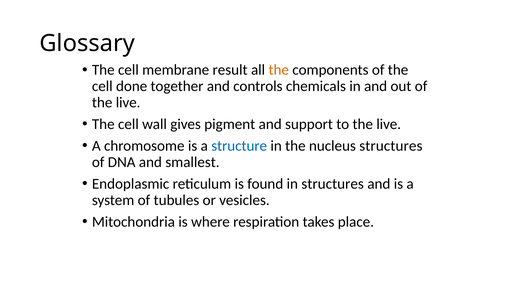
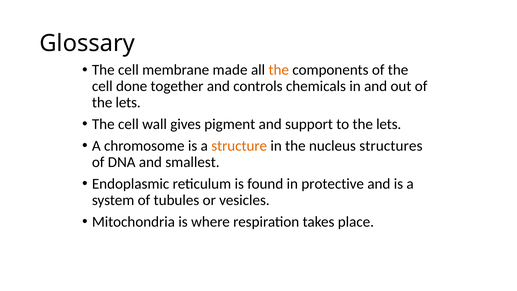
result: result -> made (230, 70)
live: live -> lets (128, 102)
to the live: live -> lets (389, 124)
structure colour: blue -> orange (239, 146)
in structures: structures -> protective (333, 184)
